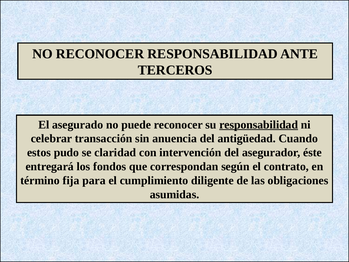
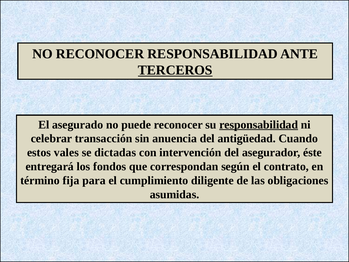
TERCEROS underline: none -> present (175, 70)
pudo: pudo -> vales (66, 152)
claridad: claridad -> dictadas (115, 152)
